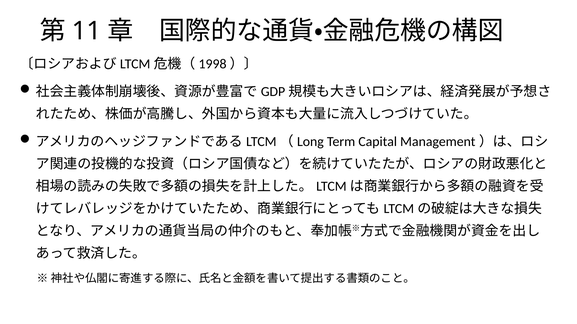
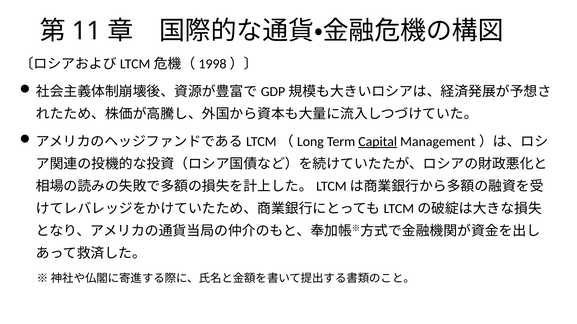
Capital underline: none -> present (378, 142)
